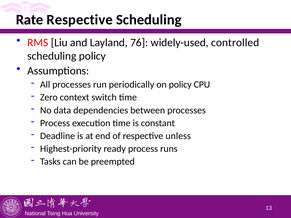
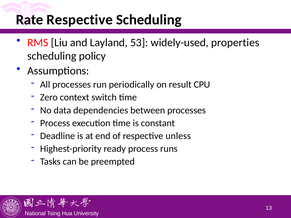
76: 76 -> 53 (139, 43)
controlled: controlled -> properties (235, 43)
on policy: policy -> result (180, 85)
